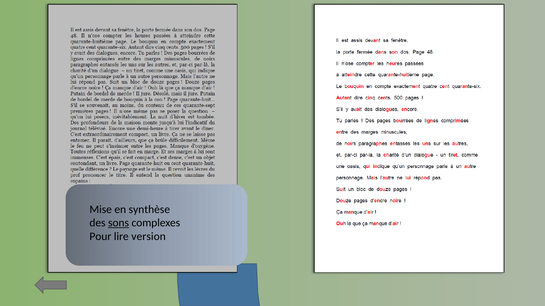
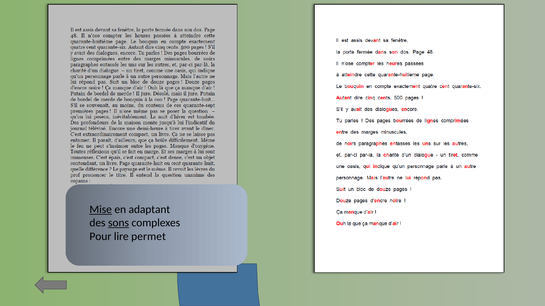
Mise underline: none -> present (101, 210)
synthèse: synthèse -> adaptant (149, 210)
version: version -> permet (149, 237)
